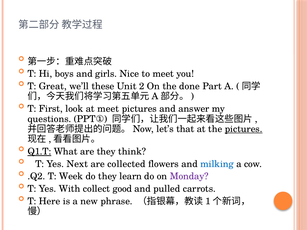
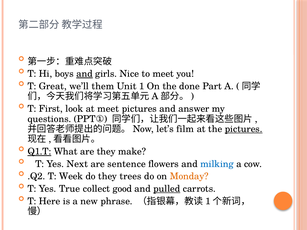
and underline: none -> present (84, 74)
these: these -> them (103, 86)
2: 2 -> 1 (142, 86)
that: that -> film (185, 129)
think: think -> make (132, 152)
collected: collected -> sentence (127, 164)
learn: learn -> trees (131, 177)
Monday colour: purple -> orange (189, 177)
With: With -> True (70, 189)
pulled underline: none -> present (167, 189)
